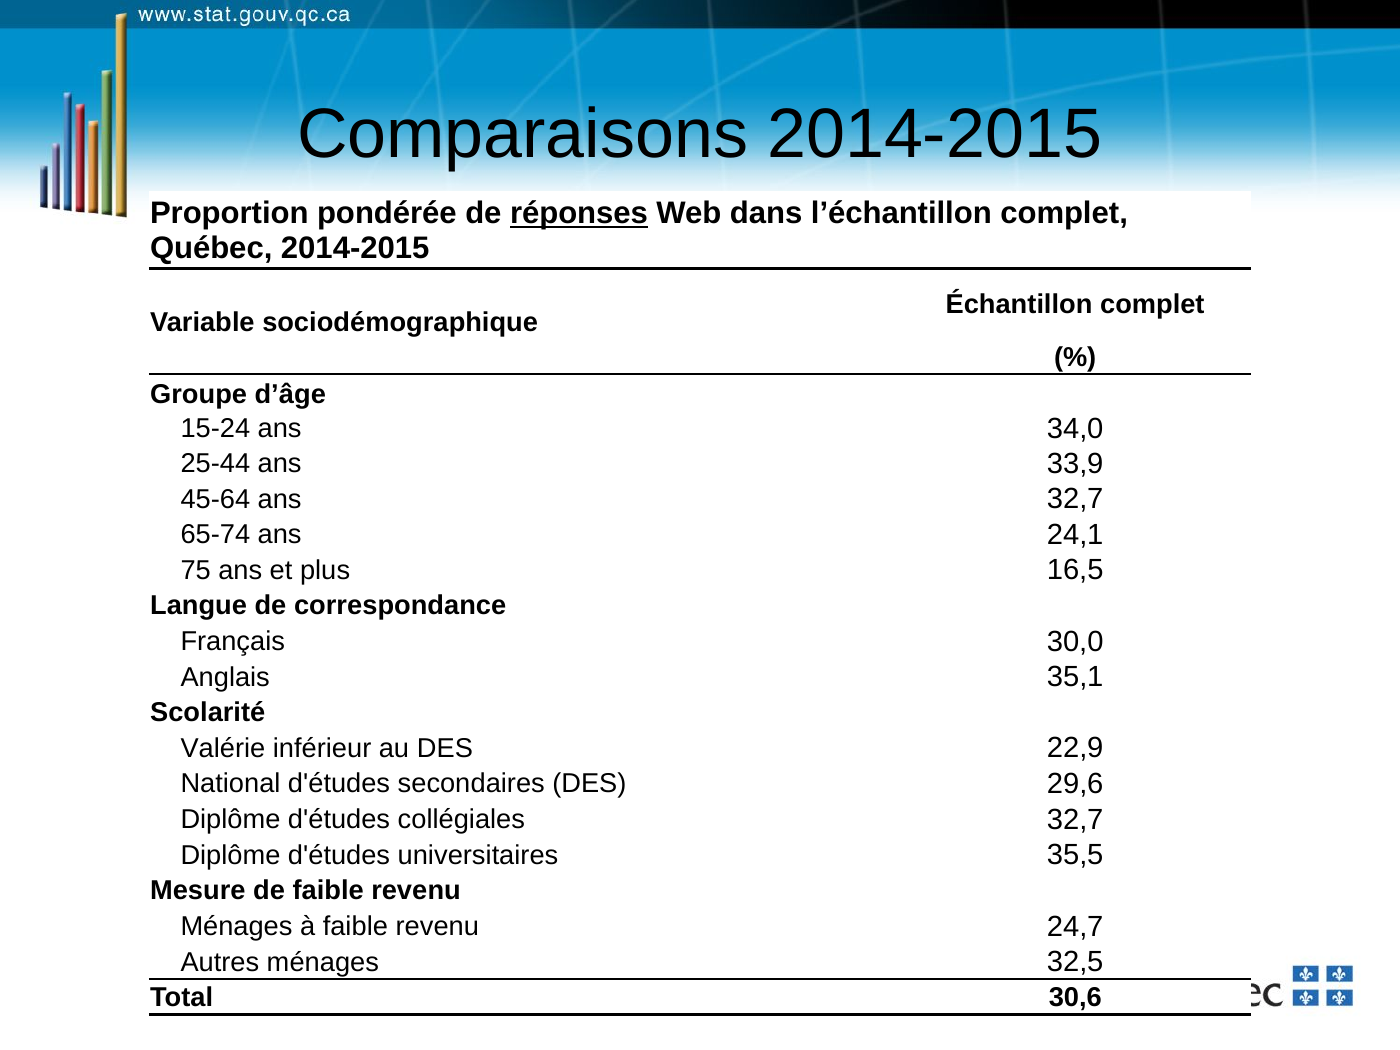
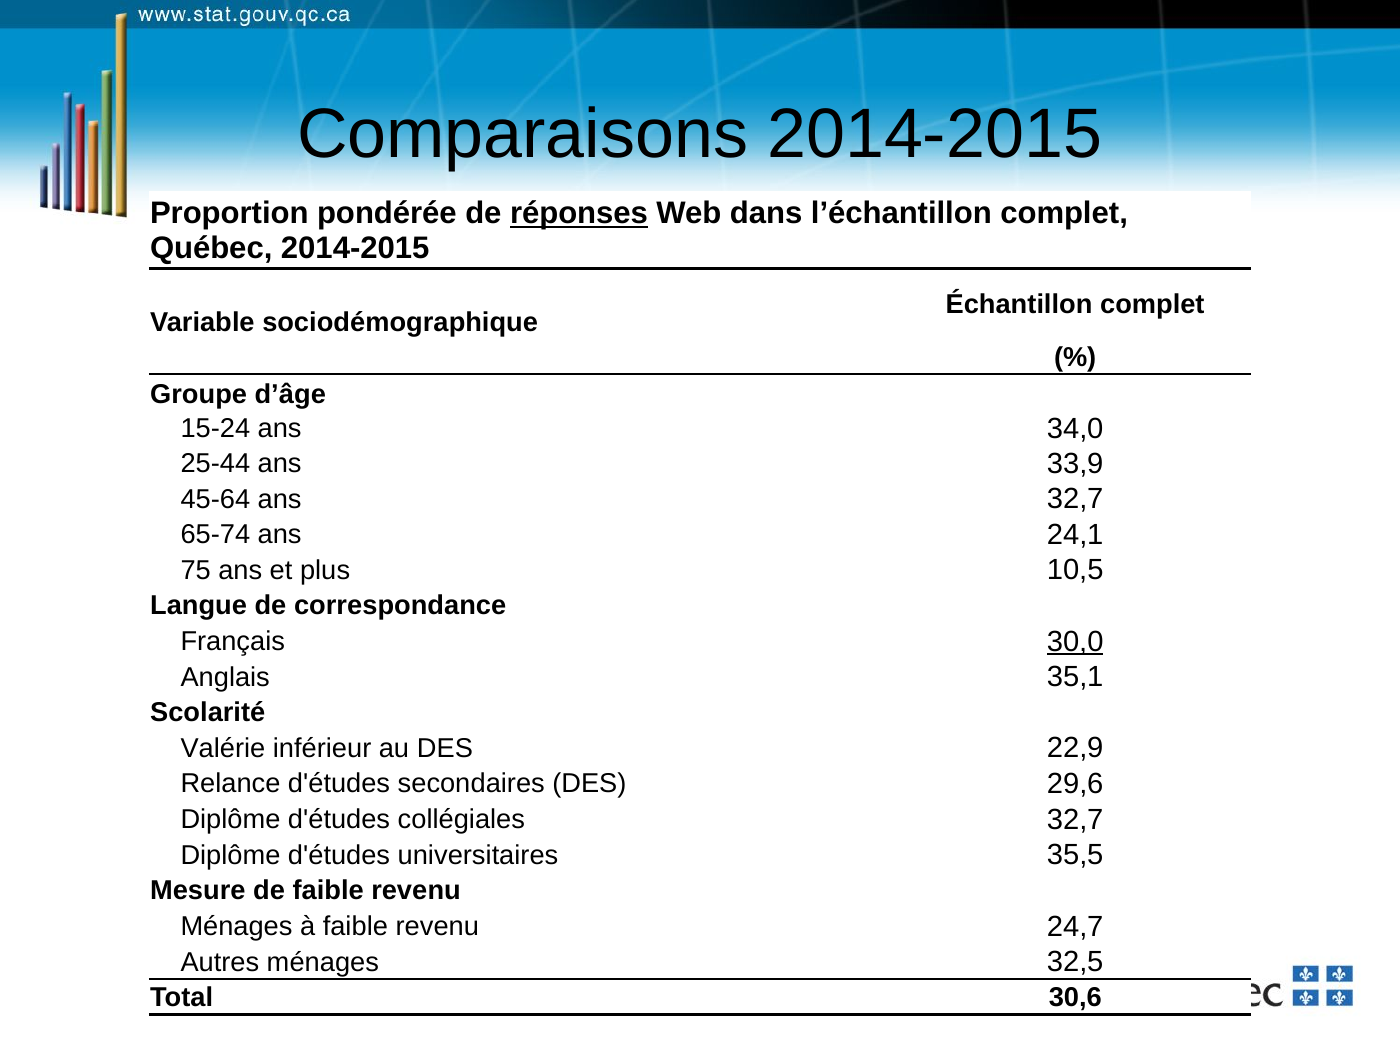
16,5: 16,5 -> 10,5 (1075, 570)
30,0 underline: none -> present (1075, 642)
National: National -> Relance (230, 784)
